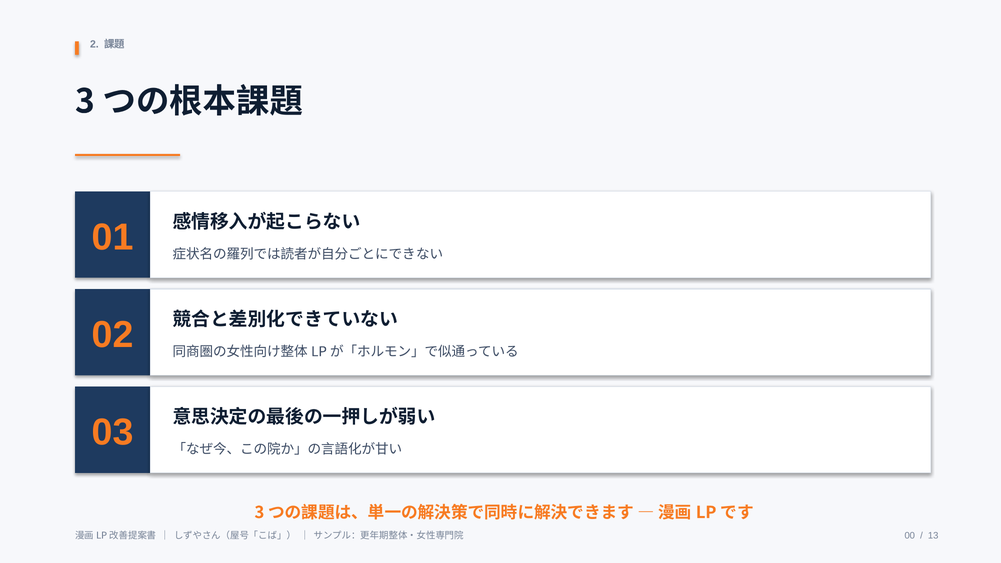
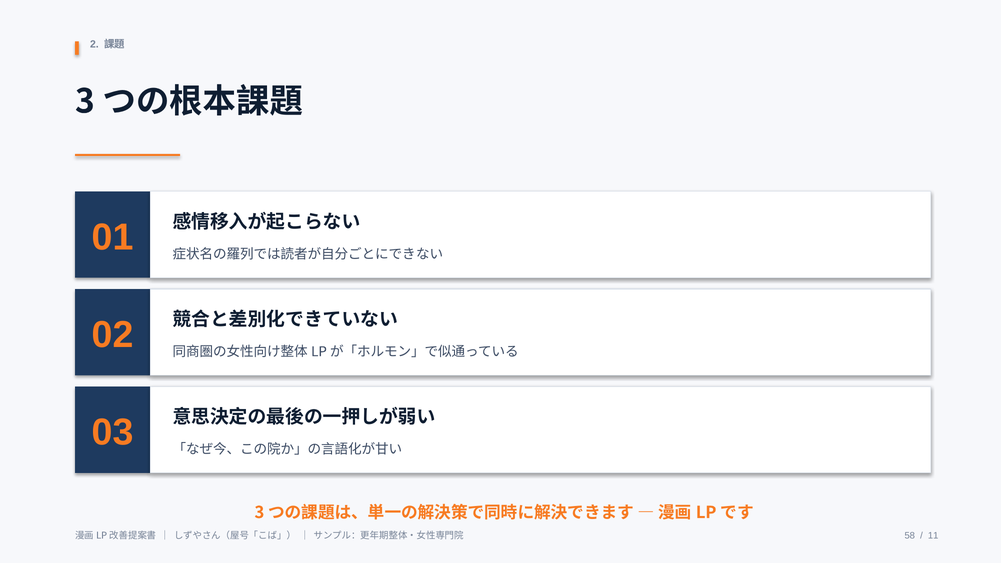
00: 00 -> 58 (910, 536)
13: 13 -> 11 (933, 536)
